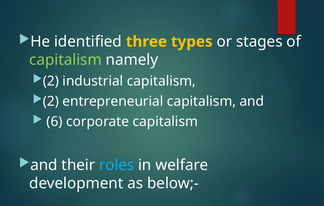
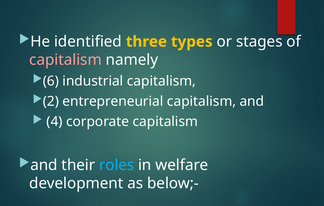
capitalism colour: light green -> pink (66, 60)
2: 2 -> 6 (51, 81)
6: 6 -> 4 (54, 121)
